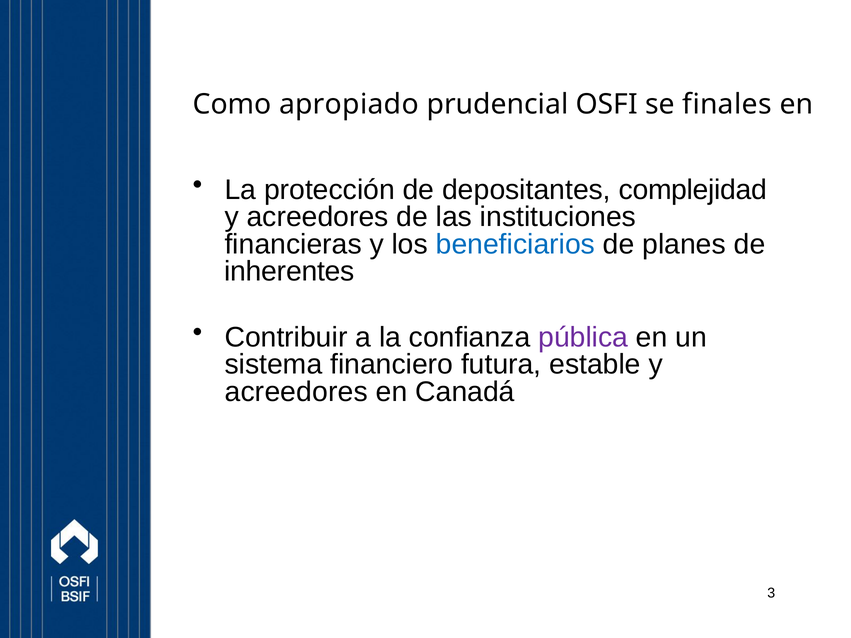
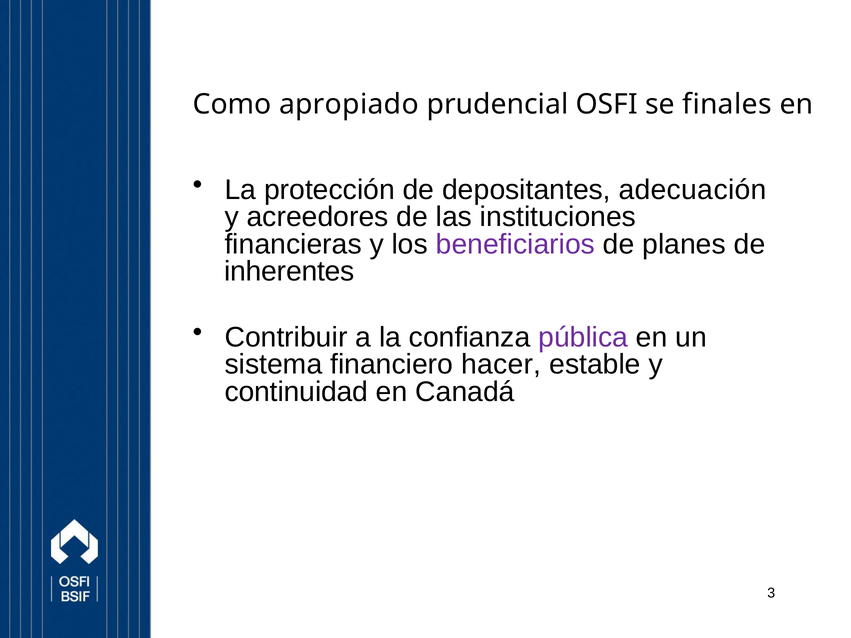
complejidad: complejidad -> adecuación (693, 190)
beneficiarios colour: blue -> purple (515, 244)
futura: futura -> hacer (501, 365)
acreedores: acreedores -> continuidad (296, 392)
